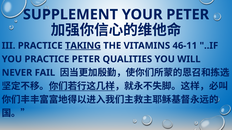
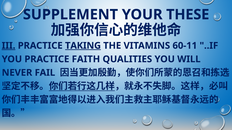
YOUR PETER: PETER -> THESE (188, 15)
III underline: none -> present (9, 46)
46-11: 46-11 -> 60-11 (185, 46)
PRACTICE PETER: PETER -> FAITH (86, 59)
